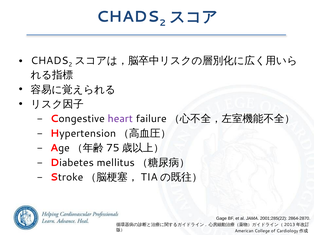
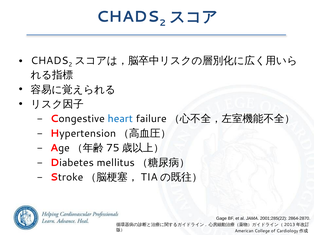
heart colour: purple -> blue (120, 119)
